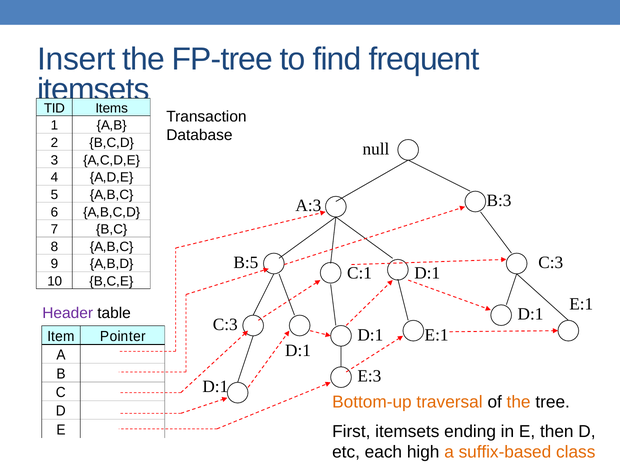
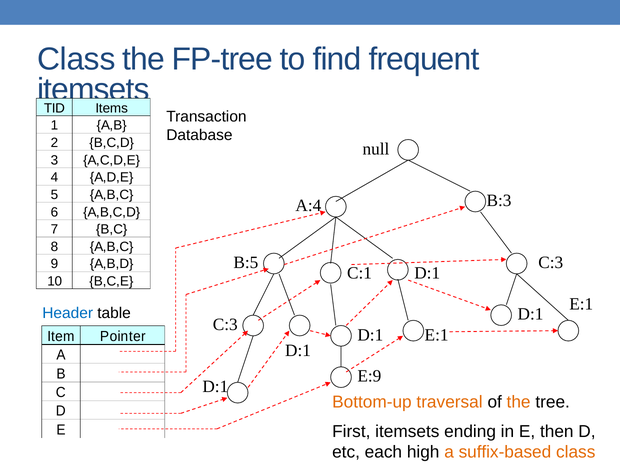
Insert: Insert -> Class (76, 59)
A:3: A:3 -> A:4 (308, 206)
Header colour: purple -> blue (68, 313)
E:3: E:3 -> E:9 (369, 376)
